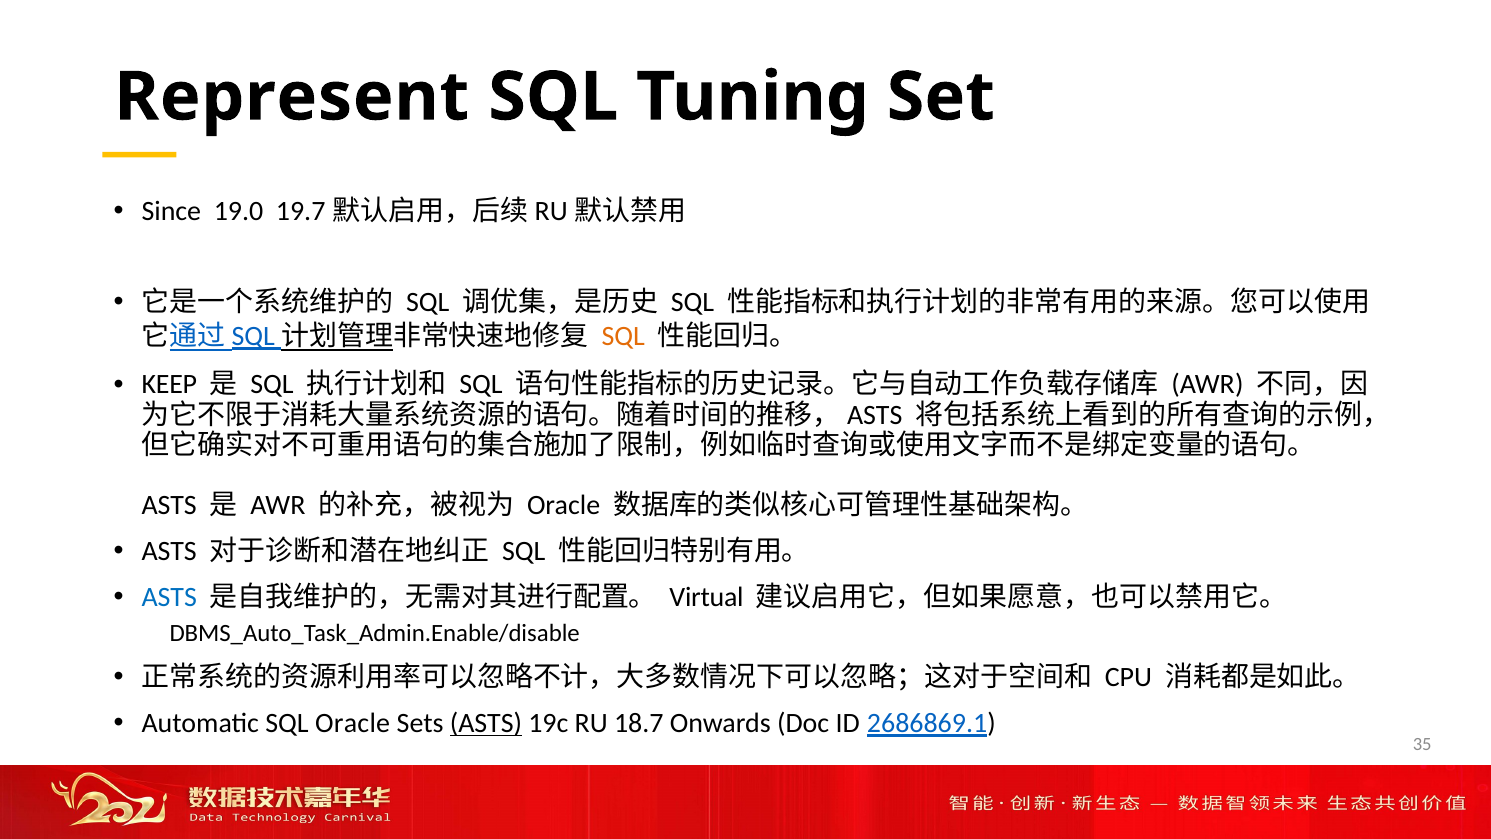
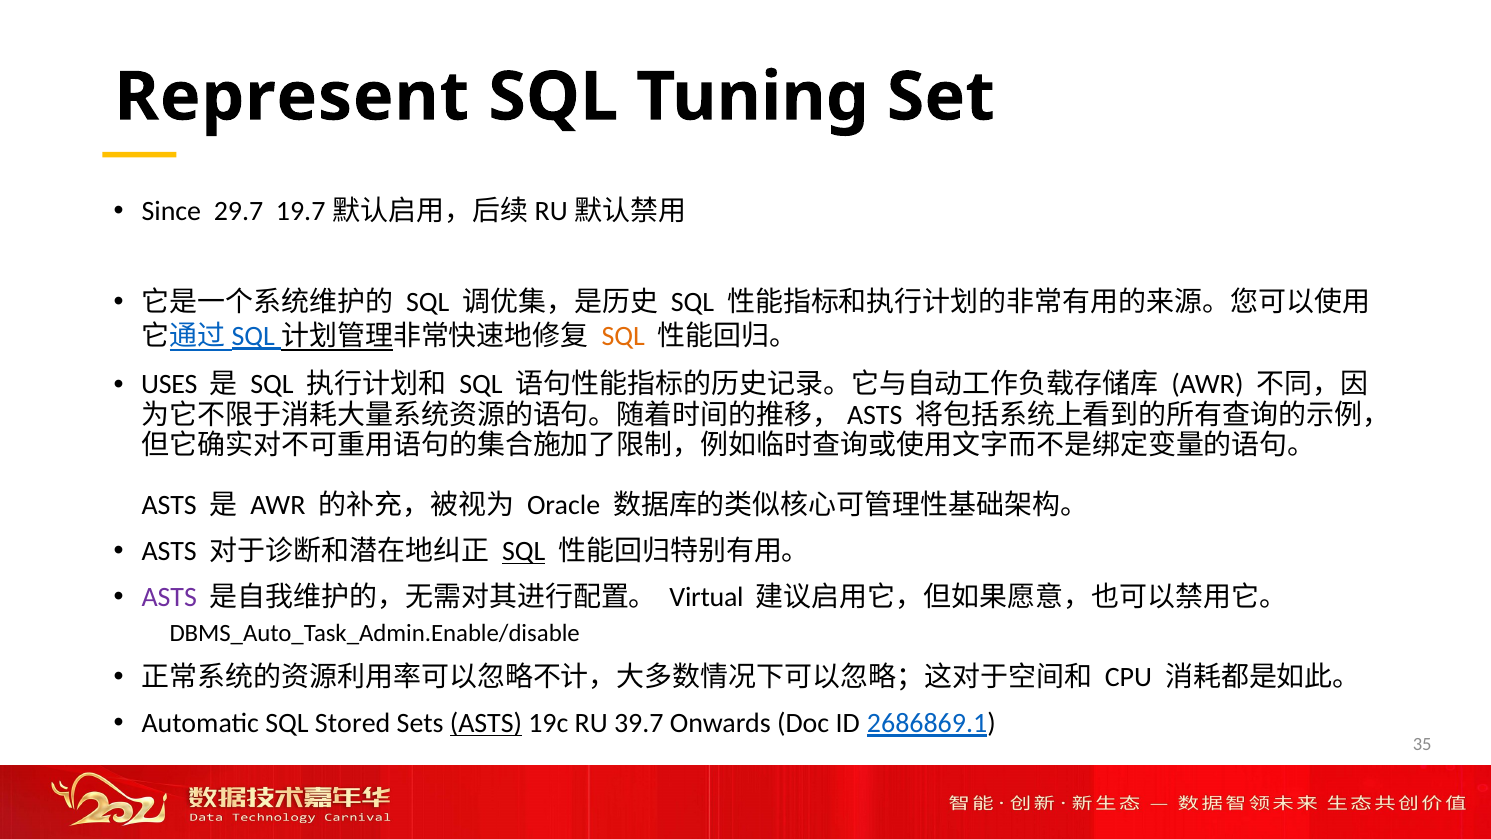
19.0: 19.0 -> 29.7 (239, 211)
KEEP: KEEP -> USES (169, 385)
SQL underline: none -> present (524, 551)
ASTS colour: blue -> purple (169, 597)
SQL Oracle: Oracle -> Stored (353, 723)
18.7: 18.7 -> 39.7 (639, 723)
